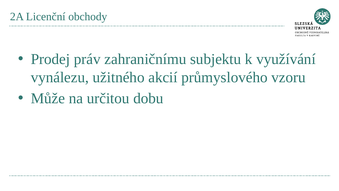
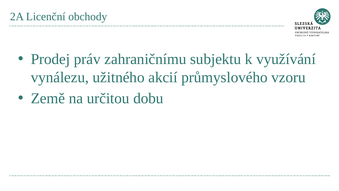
Může: Může -> Země (48, 98)
